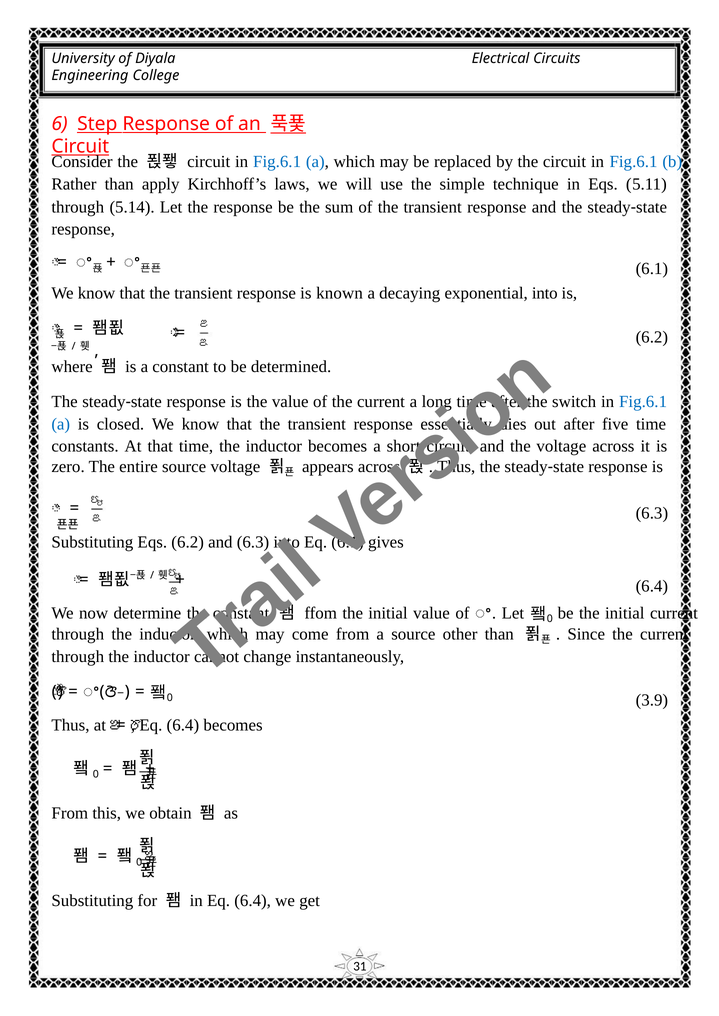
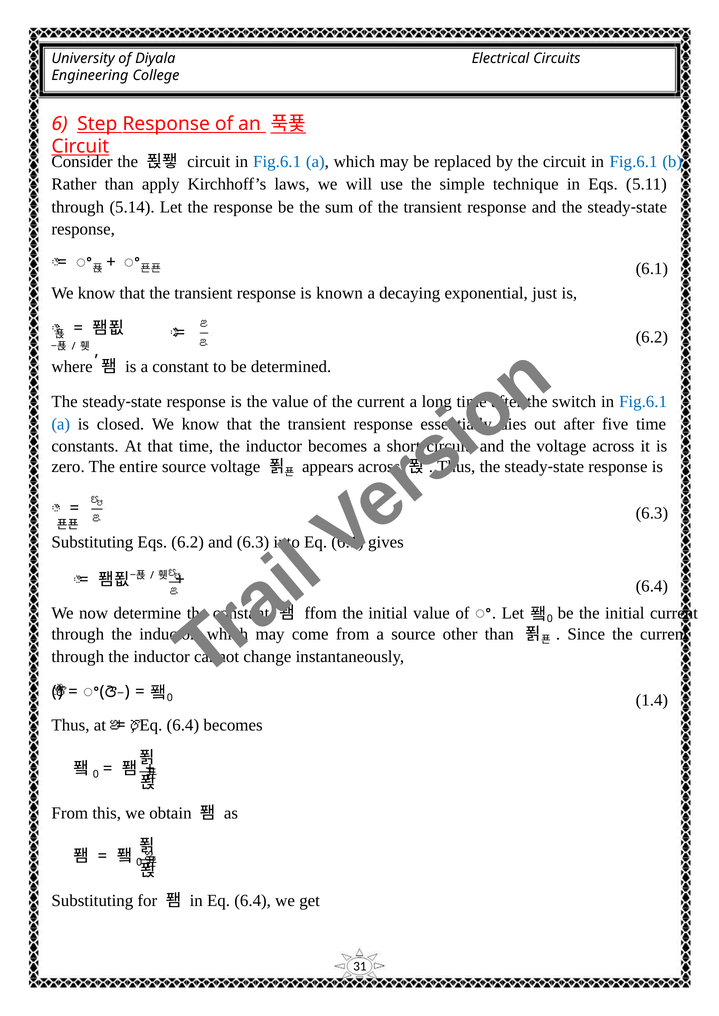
exponential into: into -> just (545, 293)
3.9: 3.9 -> 1.4 (652, 700)
